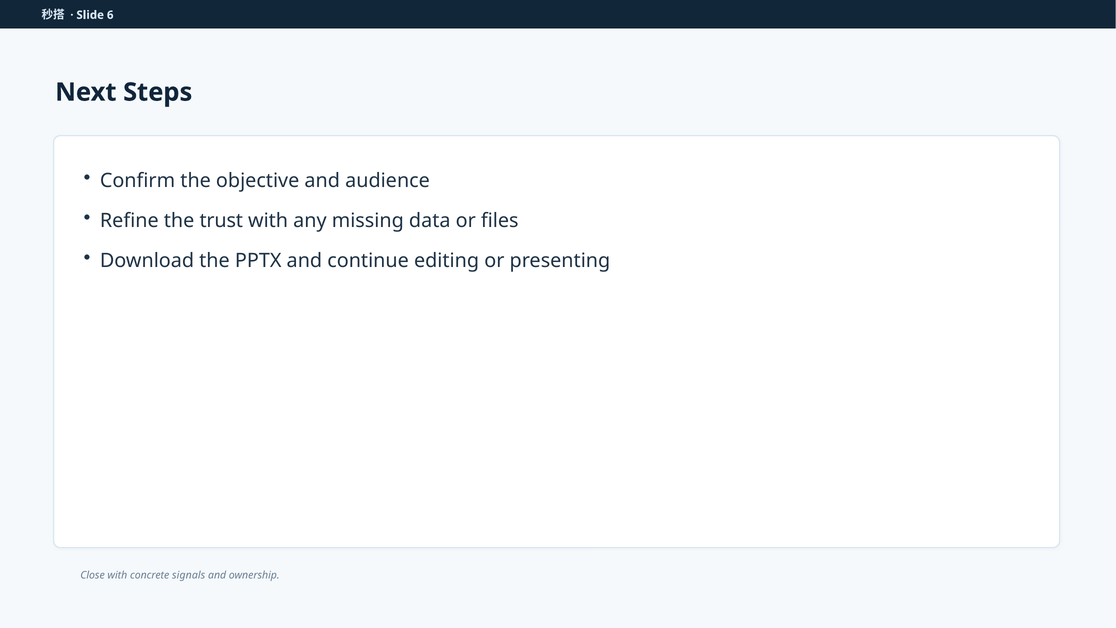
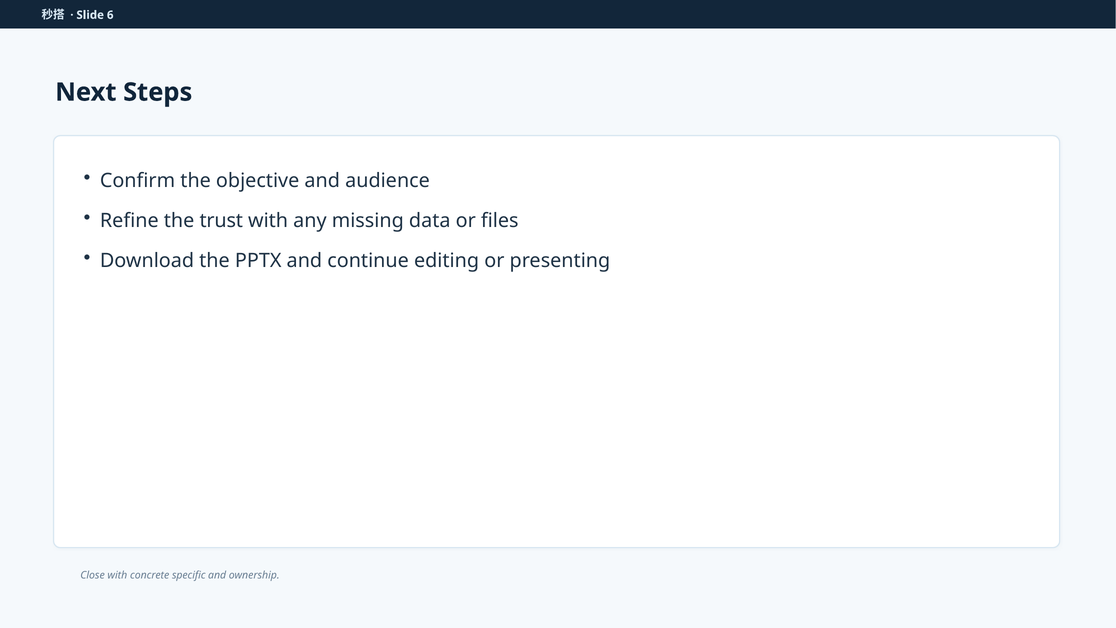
signals: signals -> specific (189, 575)
